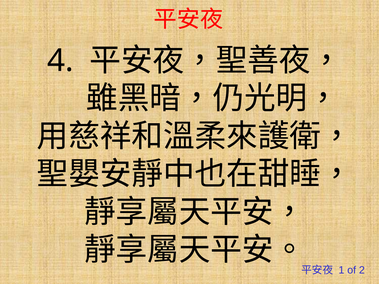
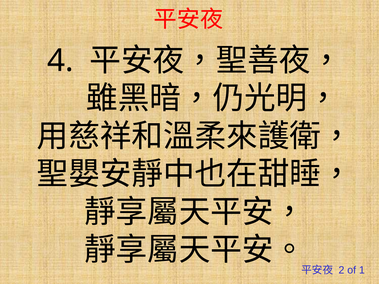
1: 1 -> 2 (341, 270)
2: 2 -> 1 (362, 270)
